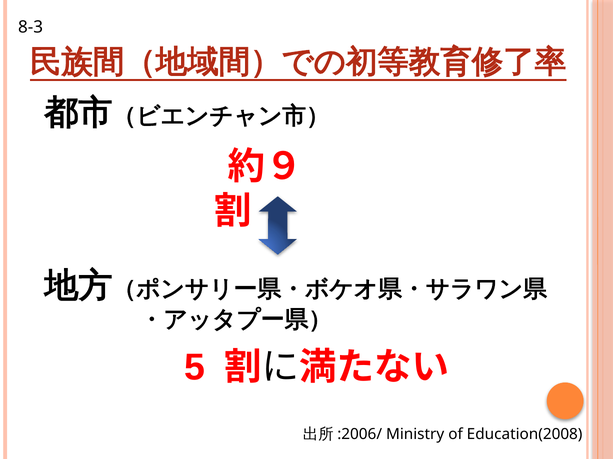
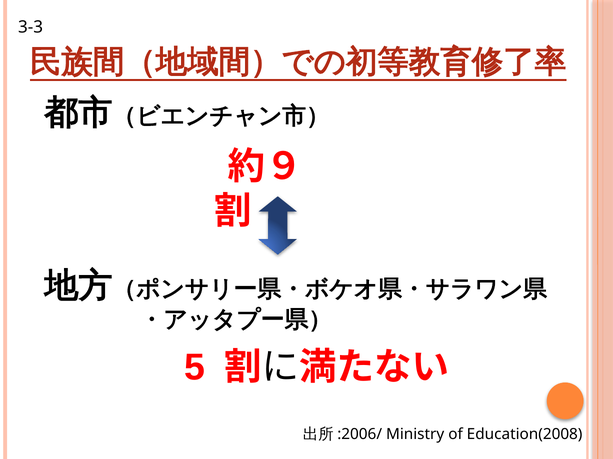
8-3: 8-3 -> 3-3 (31, 27)
